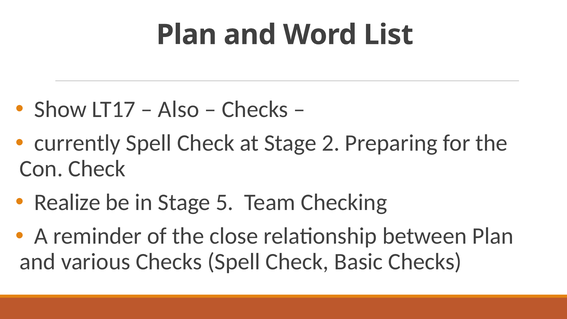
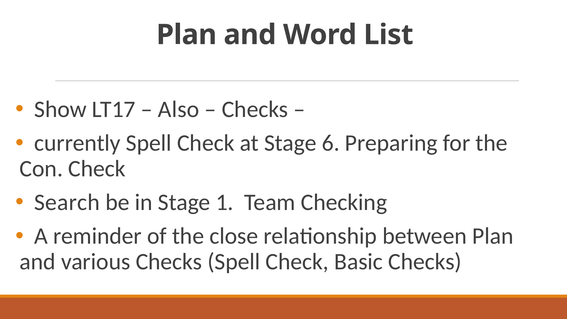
2: 2 -> 6 (331, 143)
Realize: Realize -> Search (67, 202)
5: 5 -> 1 (225, 202)
